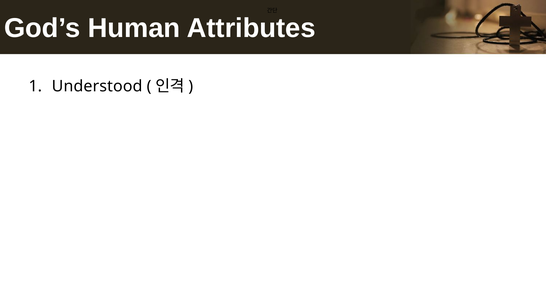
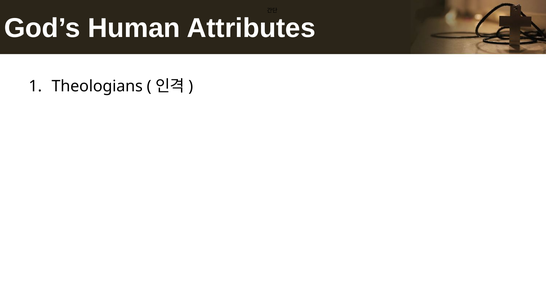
Understood: Understood -> Theologians (97, 86)
